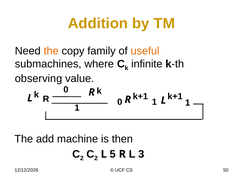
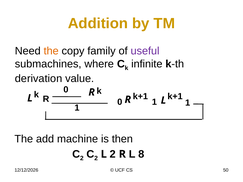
useful colour: orange -> purple (145, 51)
observing: observing -> derivation (39, 79)
L 5: 5 -> 2 (113, 154)
3: 3 -> 8 (141, 154)
